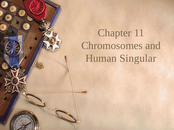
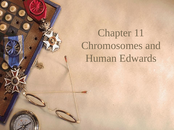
Singular: Singular -> Edwards (138, 58)
